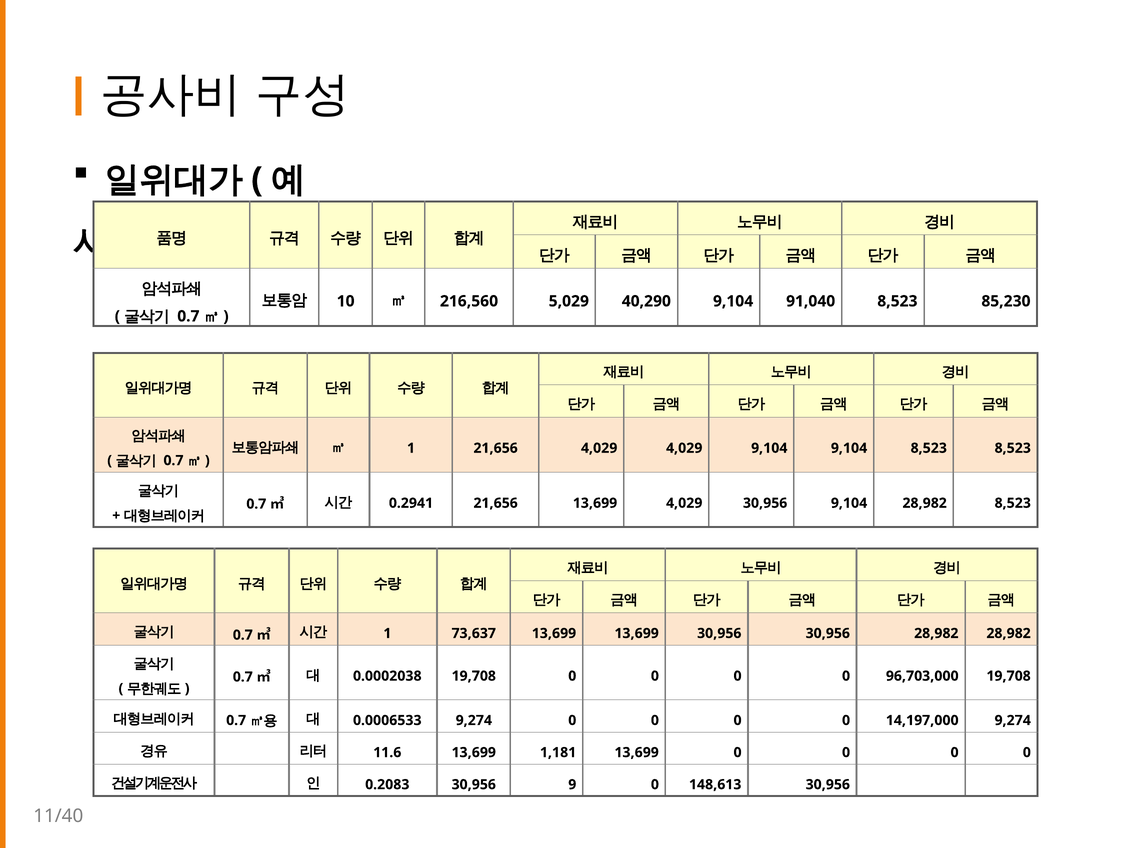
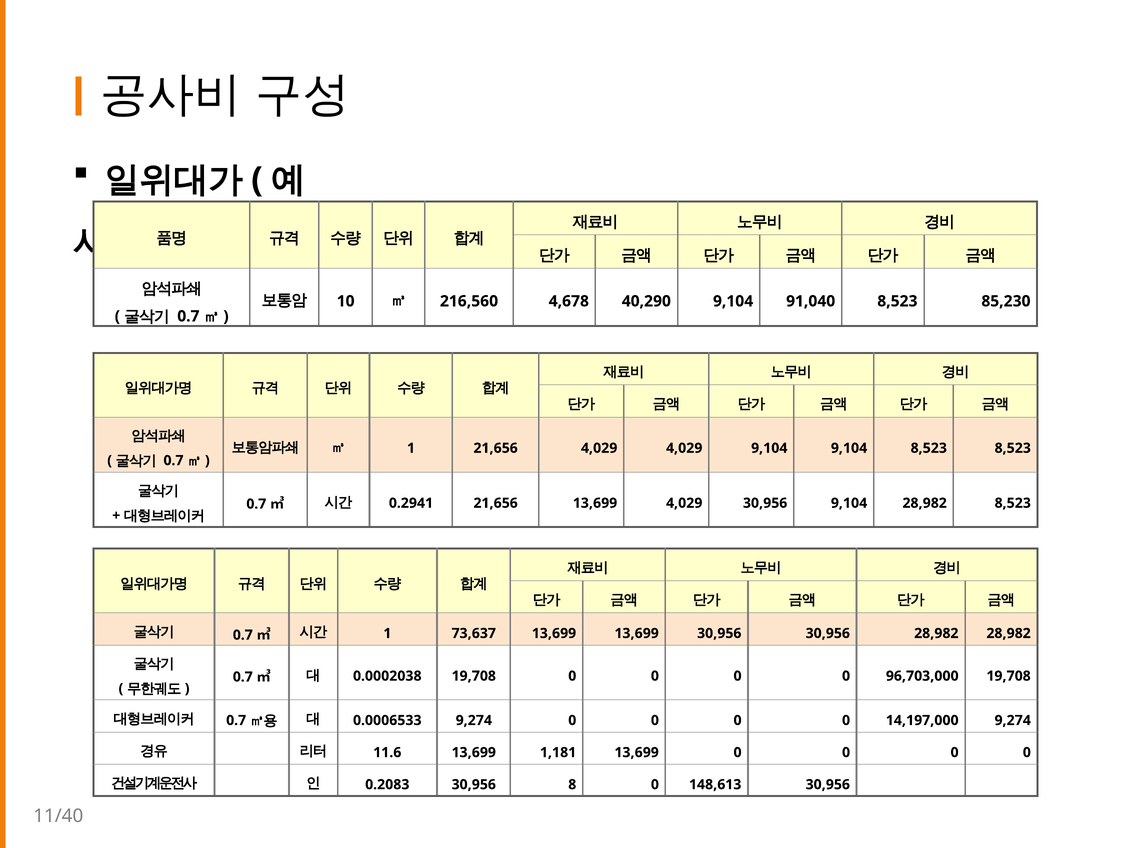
5,029: 5,029 -> 4,678 (569, 301)
9: 9 -> 8 (572, 785)
